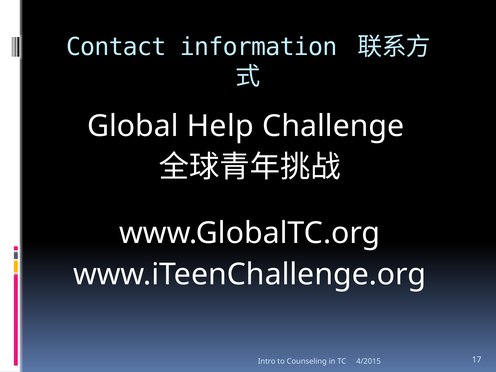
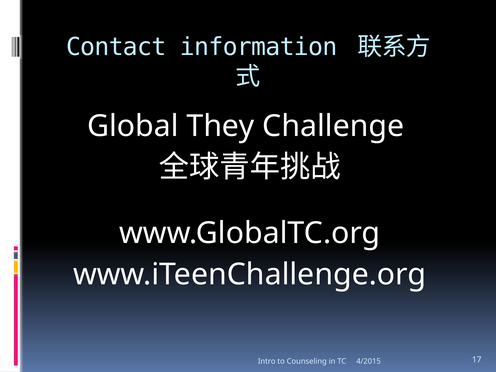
Help: Help -> They (221, 126)
